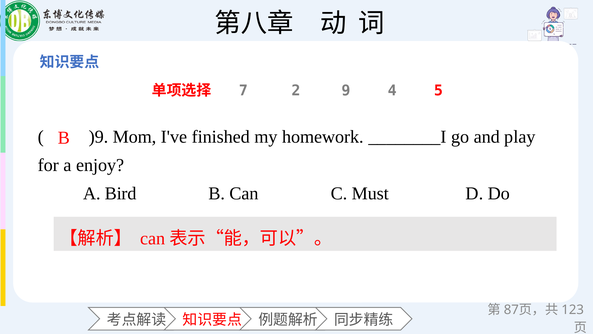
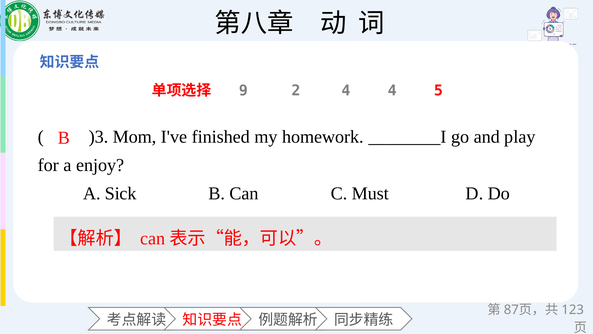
7: 7 -> 9 (243, 91)
2 9: 9 -> 4 (346, 91)
)9: )9 -> )3 (99, 137)
Bird: Bird -> Sick (121, 193)
